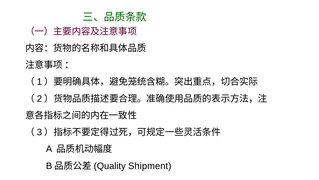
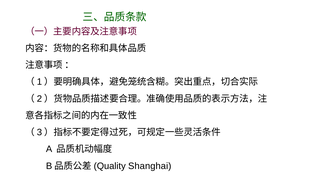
Shipment: Shipment -> Shanghai (150, 165)
